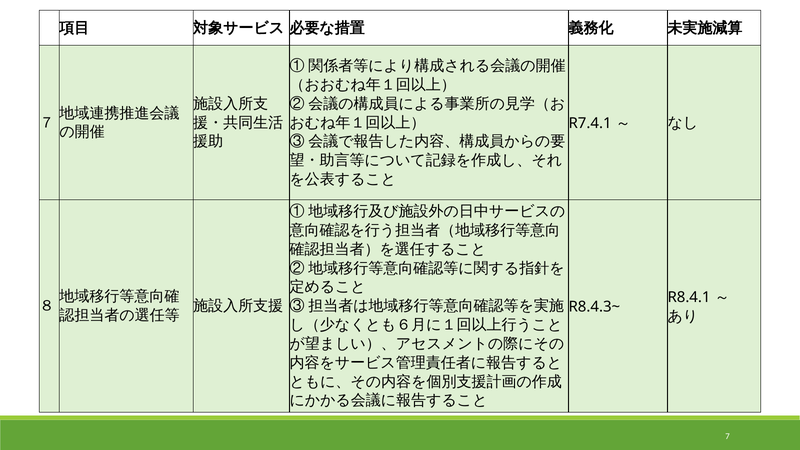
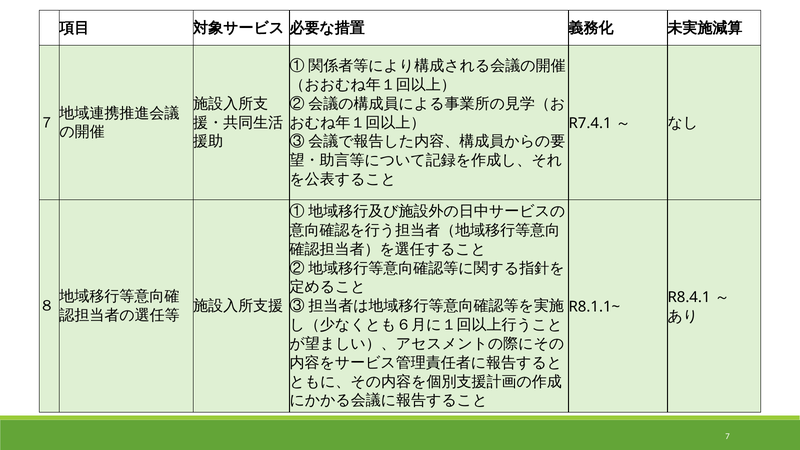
R8.4.3~: R8.4.3~ -> R8.1.1~ (594, 307)
